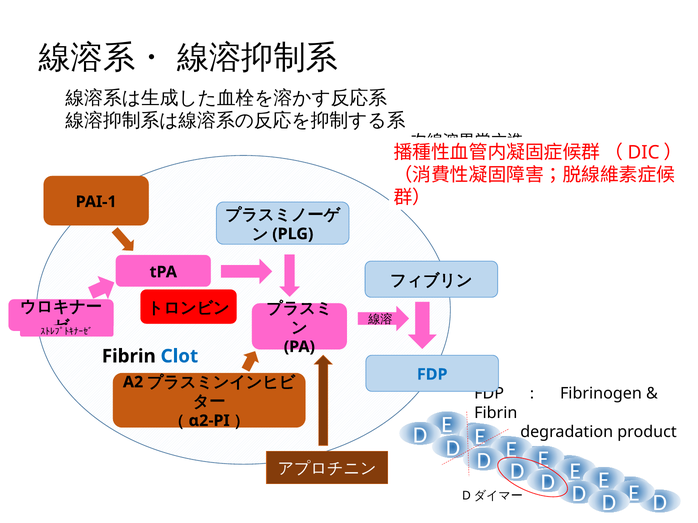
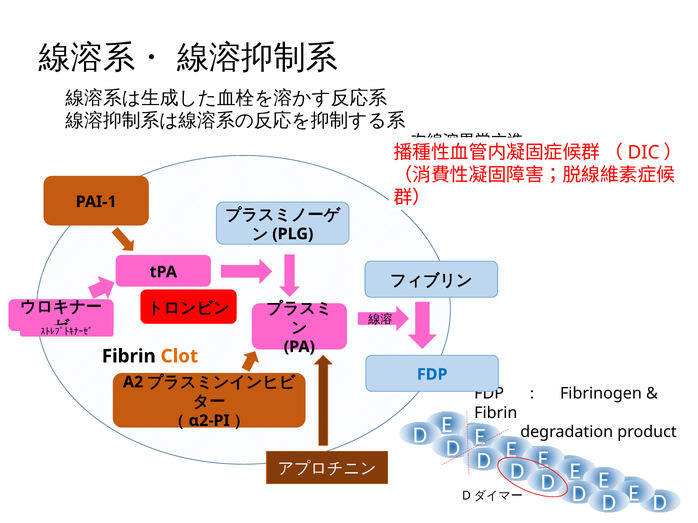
Clot colour: blue -> orange (179, 357)
